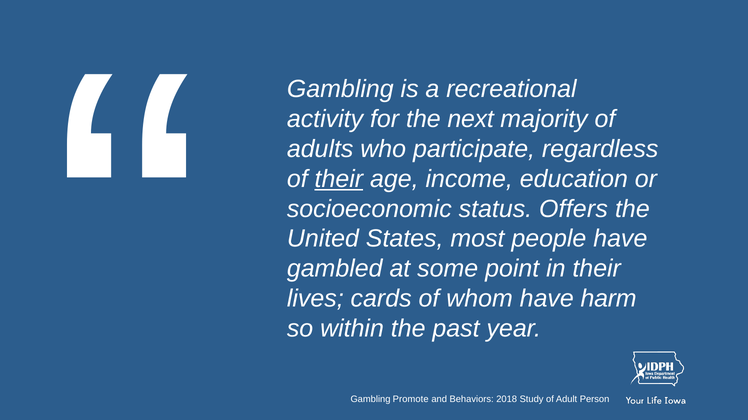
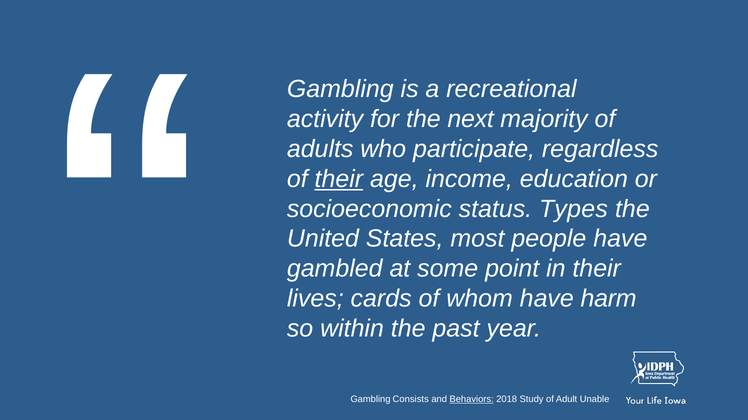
Offers: Offers -> Types (573, 209)
Promote: Promote -> Consists (411, 400)
Behaviors underline: none -> present (472, 400)
Person: Person -> Unable (595, 400)
